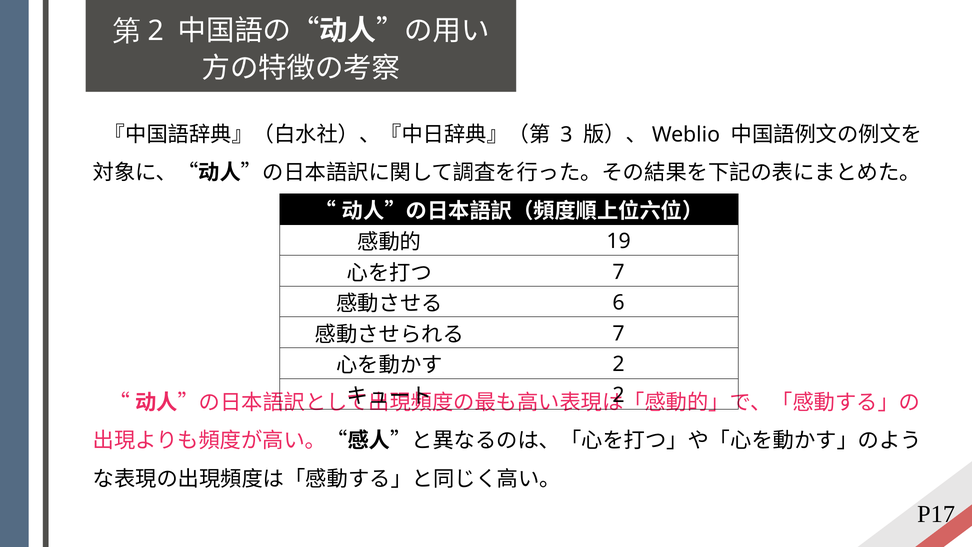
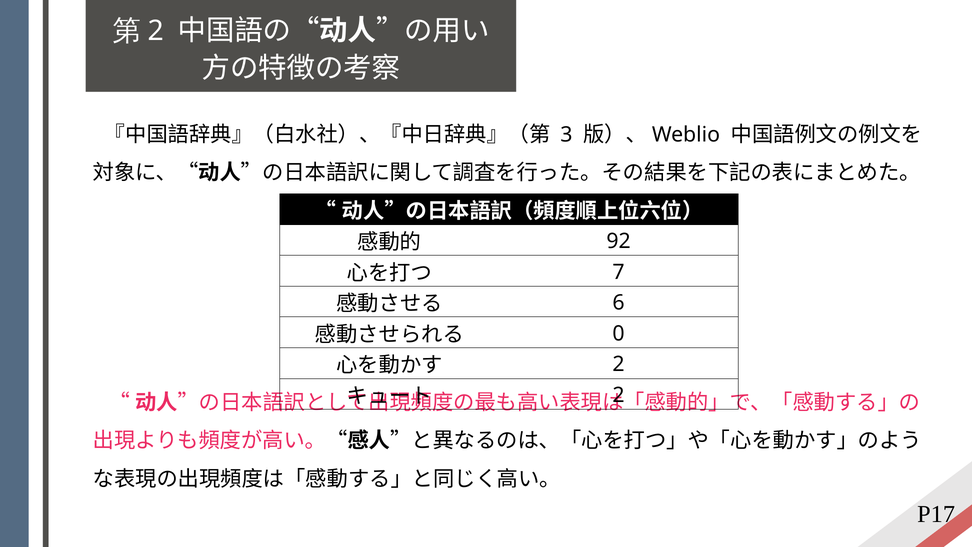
19: 19 -> 92 (619, 241)
7: 7 -> 0 (619, 333)
